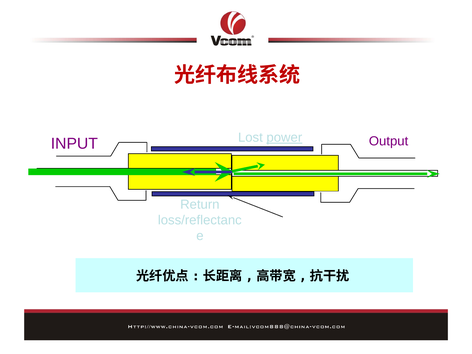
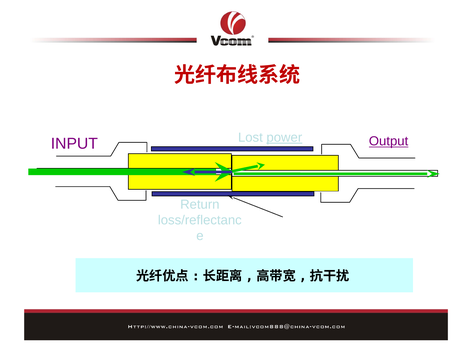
Output underline: none -> present (389, 141)
